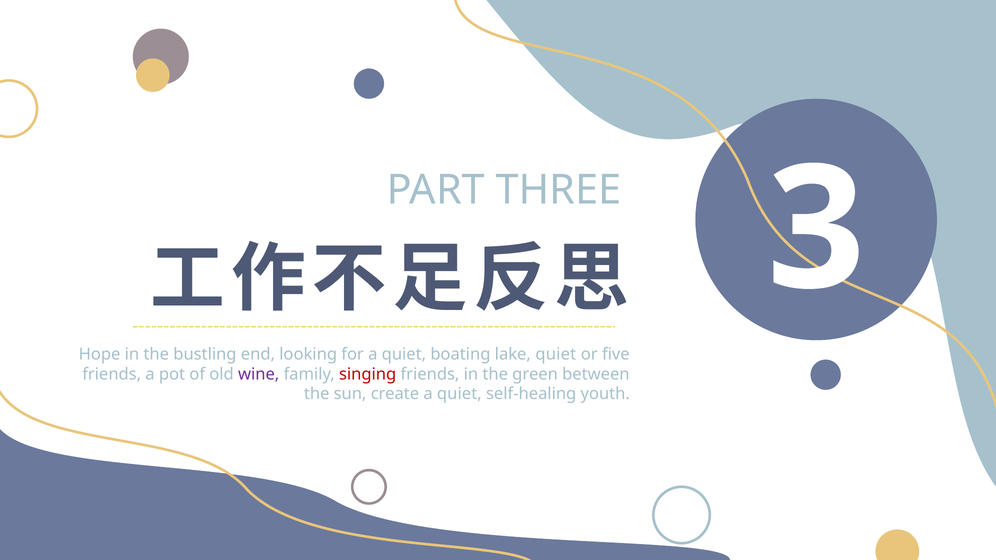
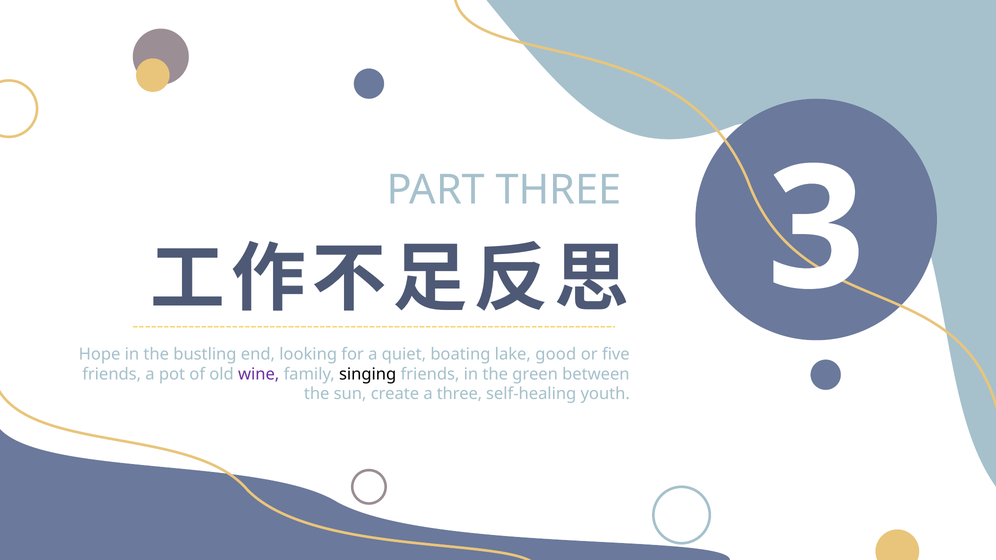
lake quiet: quiet -> good (556, 354)
singing colour: red -> black (368, 374)
create a quiet: quiet -> three (459, 394)
